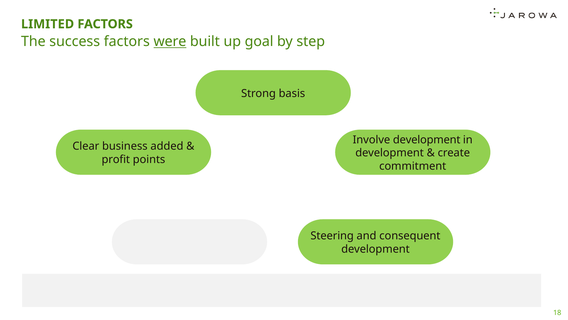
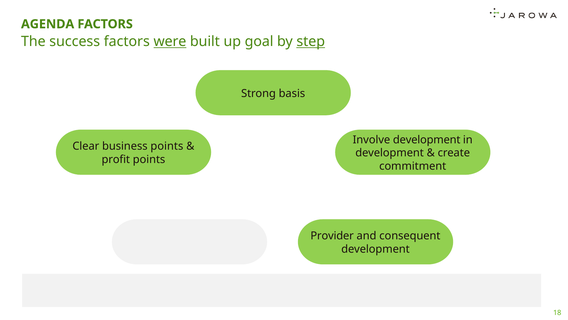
LIMITED: LIMITED -> AGENDA (48, 24)
step underline: none -> present (311, 42)
business added: added -> points (167, 146)
Steering: Steering -> Provider (332, 236)
